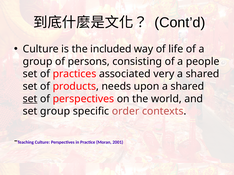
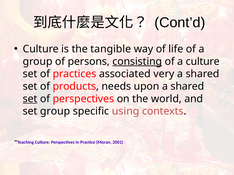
included: included -> tangible (111, 49)
consisting underline: none -> present (137, 62)
a people: people -> culture (203, 62)
order: order -> using (126, 112)
